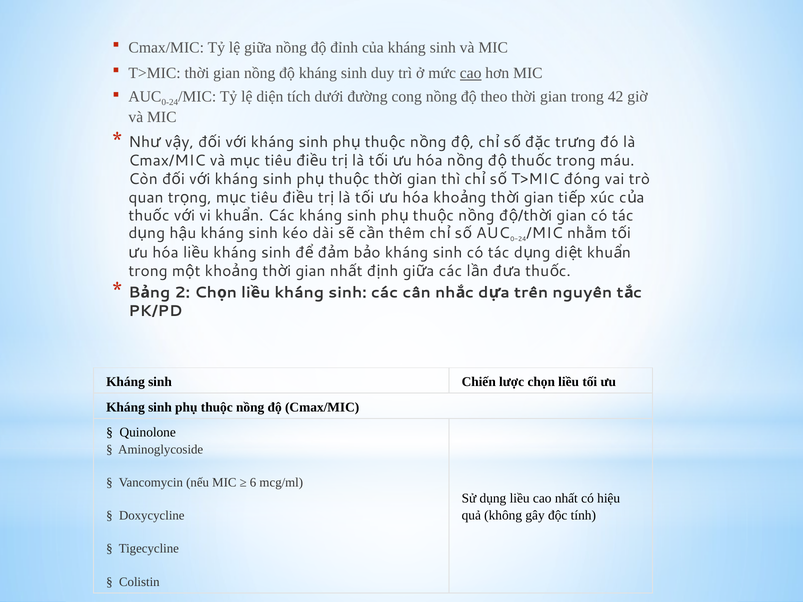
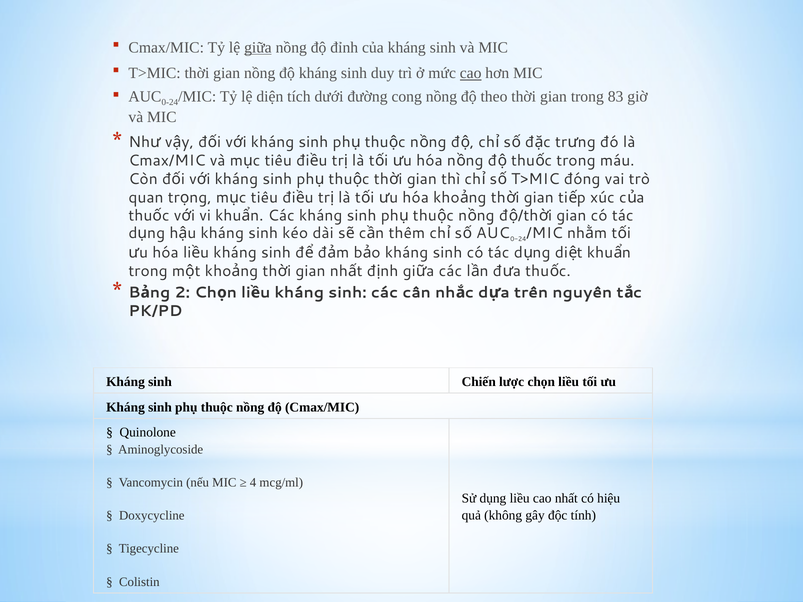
giữa underline: none -> present (258, 48)
42: 42 -> 83 (616, 96)
6: 6 -> 4 (253, 483)
